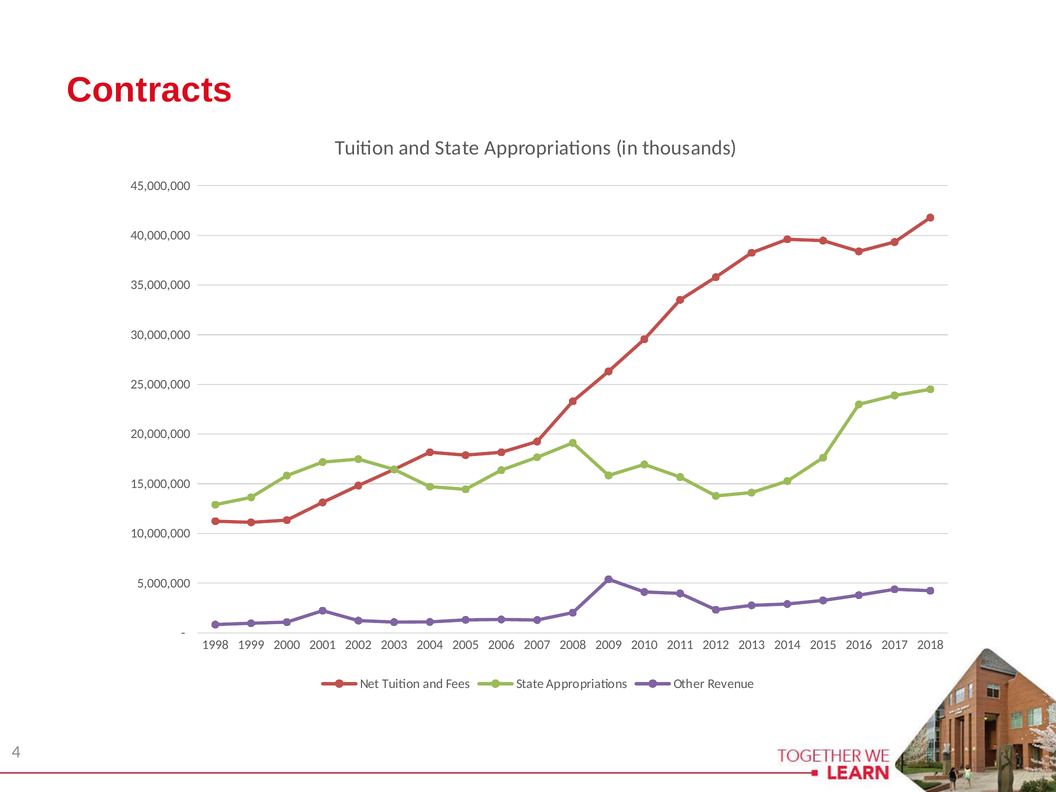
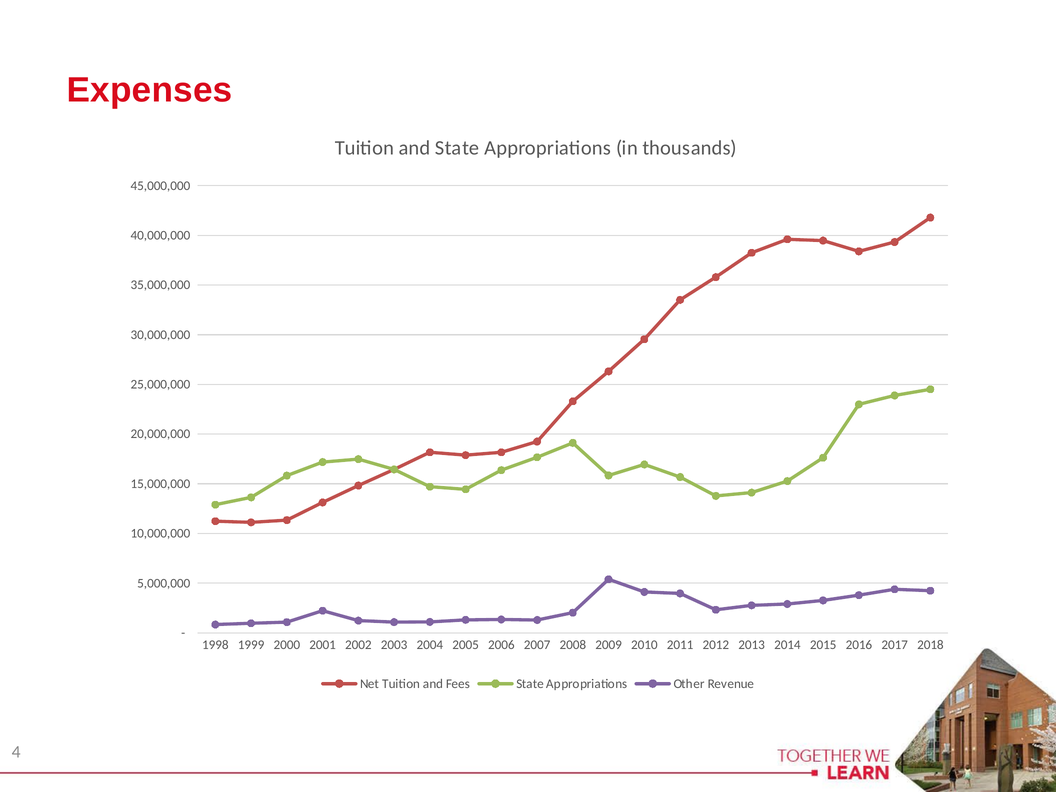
Contracts: Contracts -> Expenses (150, 90)
